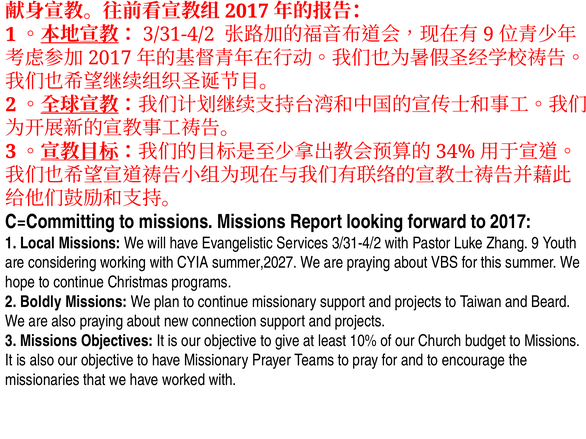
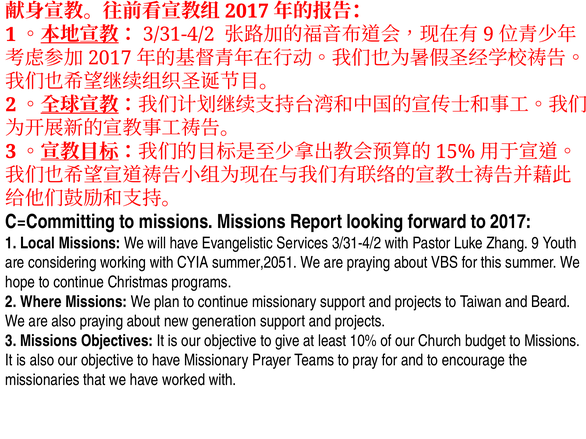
34%: 34% -> 15% (456, 152)
summer,2027: summer,2027 -> summer,2051 (255, 263)
Boldly: Boldly -> Where (41, 302)
connection: connection -> generation (224, 322)
